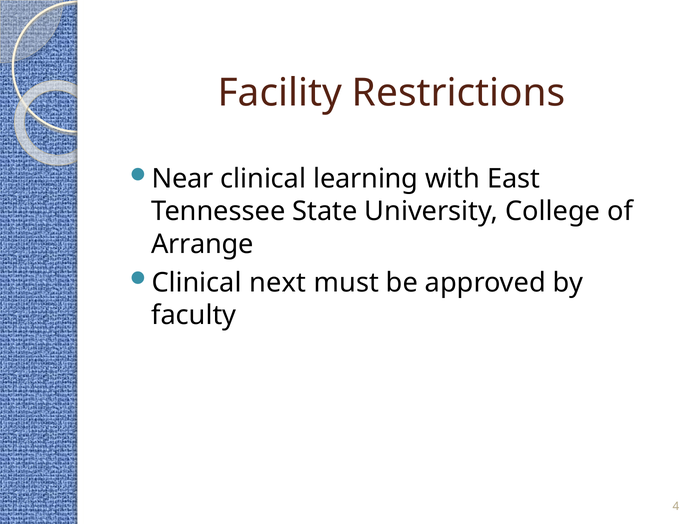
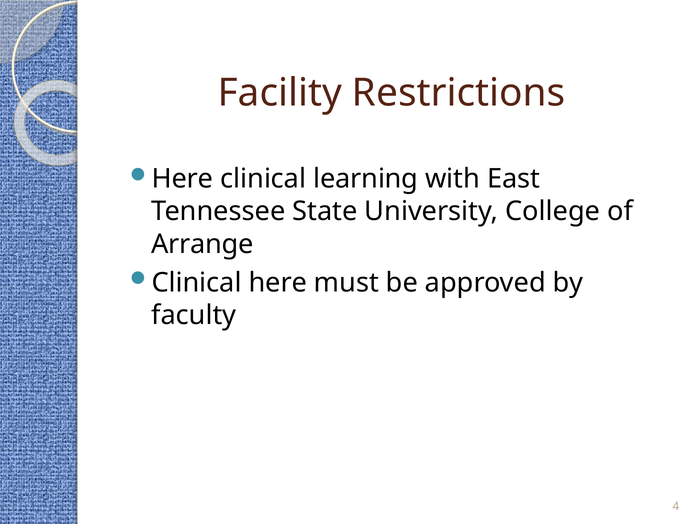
Near: Near -> Here (182, 179)
Clinical next: next -> here (278, 283)
